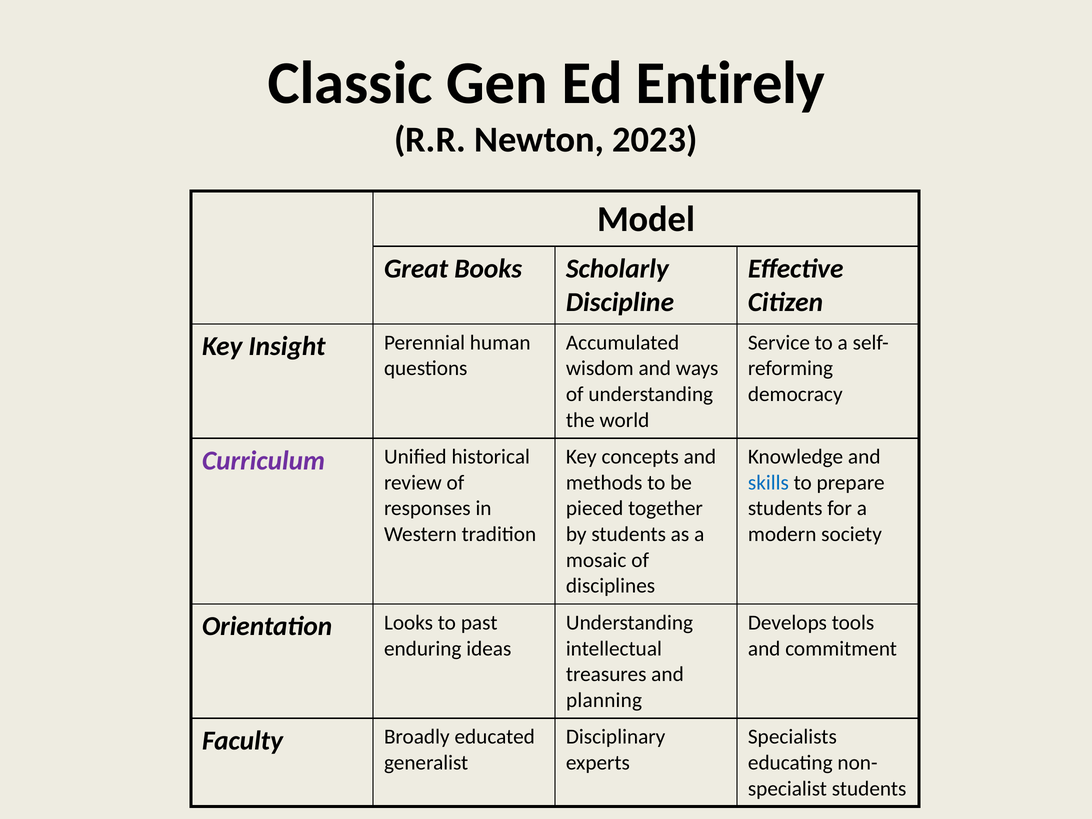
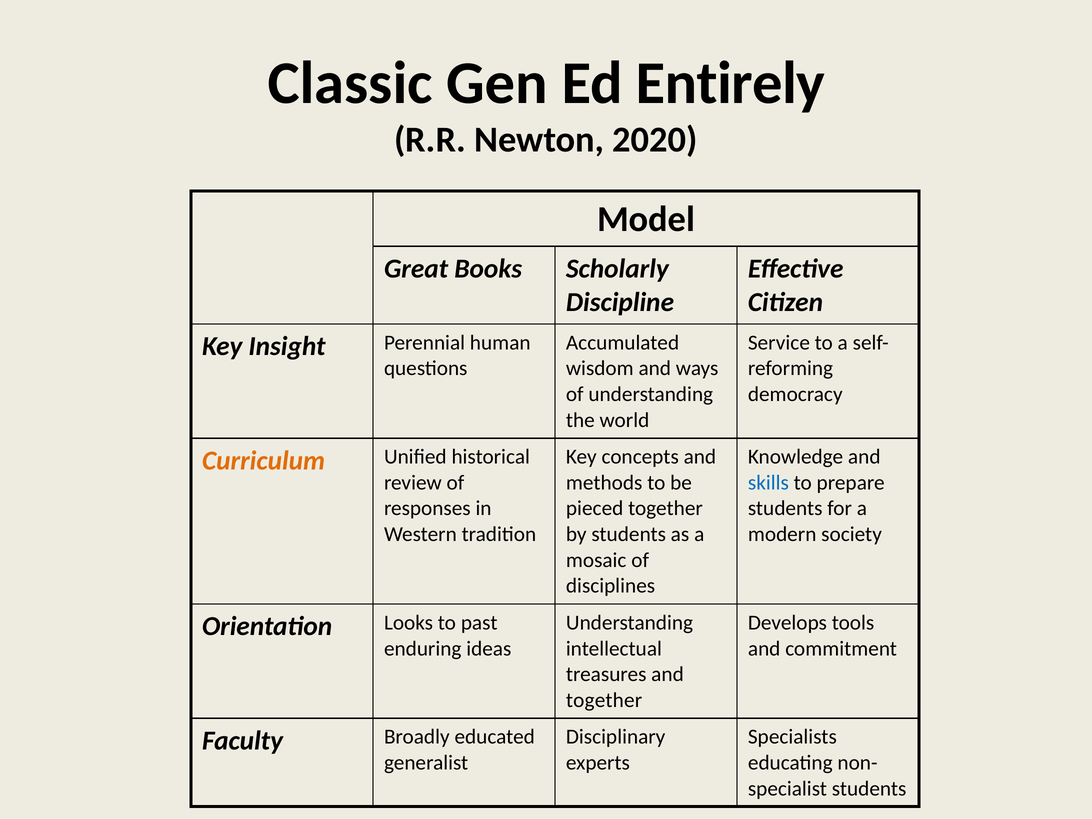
2023: 2023 -> 2020 (655, 140)
Curriculum colour: purple -> orange (264, 461)
planning: planning -> together (604, 700)
